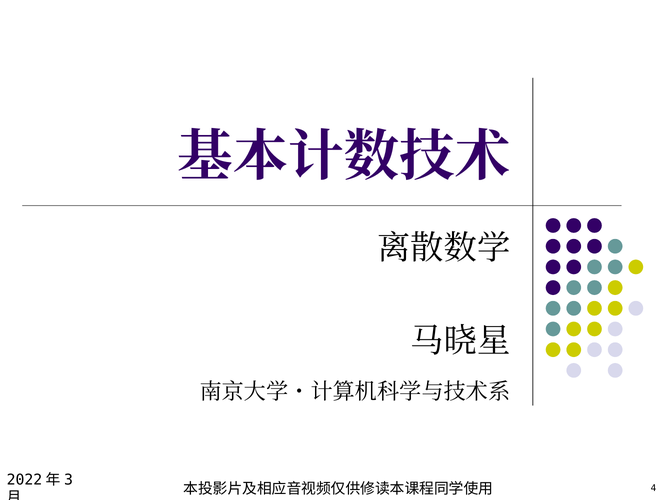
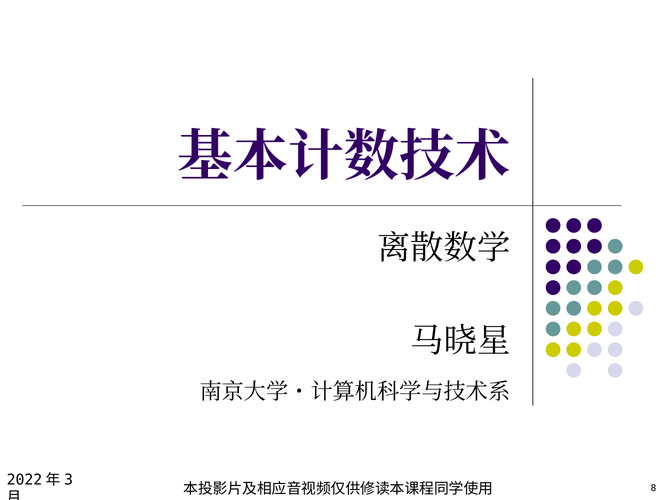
4: 4 -> 8 (653, 488)
